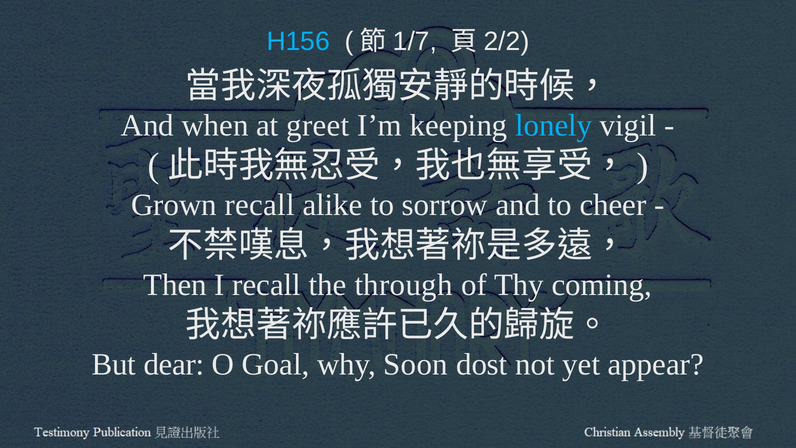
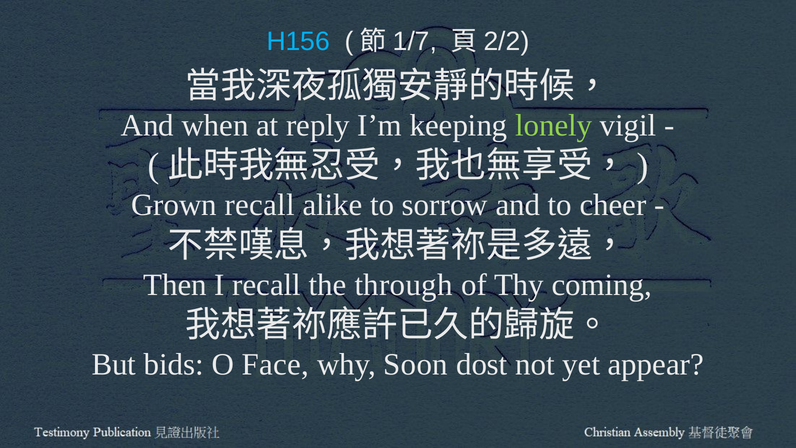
greet: greet -> reply (318, 125)
lonely colour: light blue -> light green (554, 125)
dear: dear -> bids (174, 364)
Goal: Goal -> Face (275, 364)
